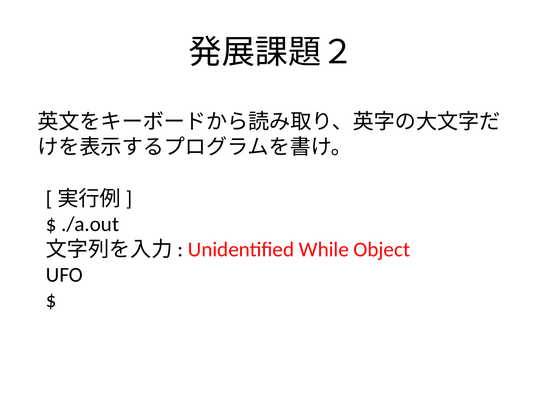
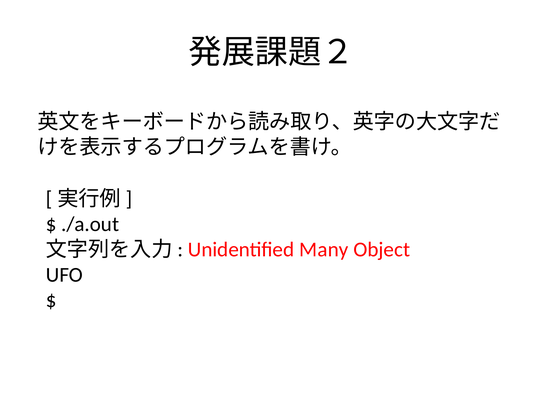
While: While -> Many (324, 250)
